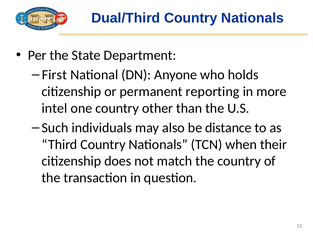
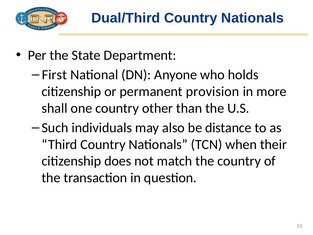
reporting: reporting -> provision (213, 91)
intel: intel -> shall (55, 108)
